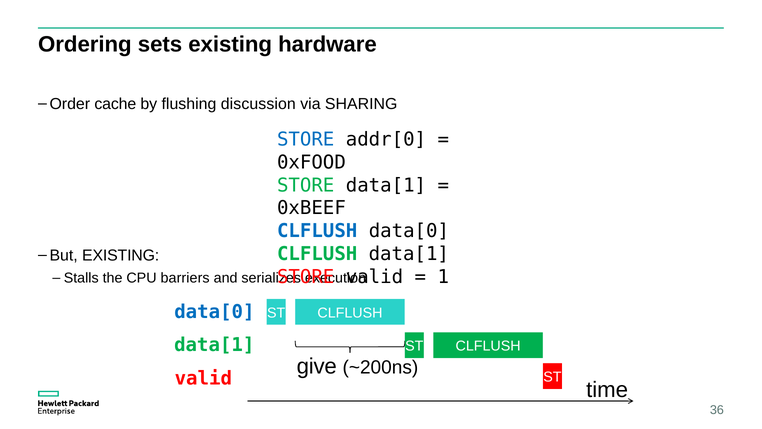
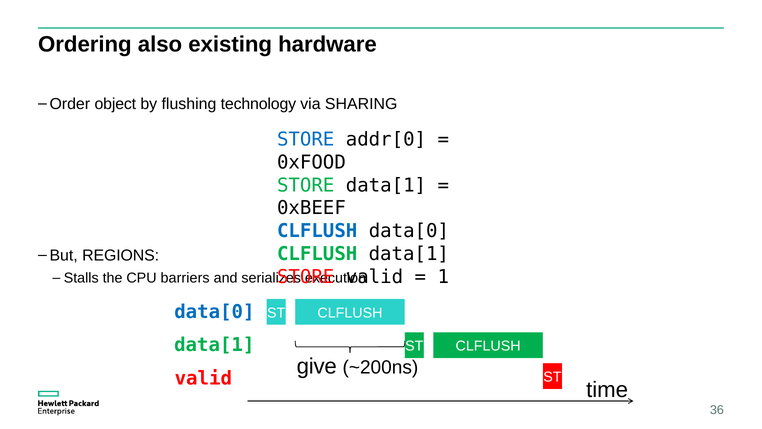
sets: sets -> also (160, 44)
cache: cache -> object (115, 104)
discussion: discussion -> technology (258, 104)
But EXISTING: EXISTING -> REGIONS (121, 255)
